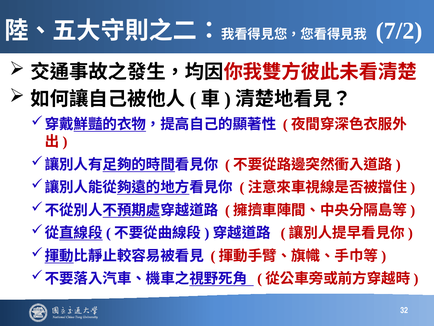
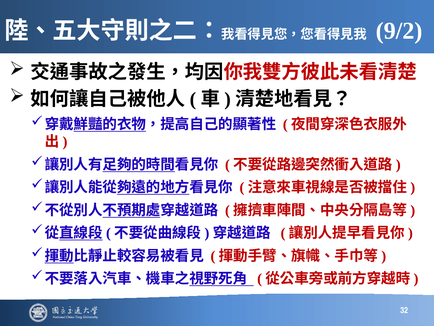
7/2: 7/2 -> 9/2 (399, 31)
